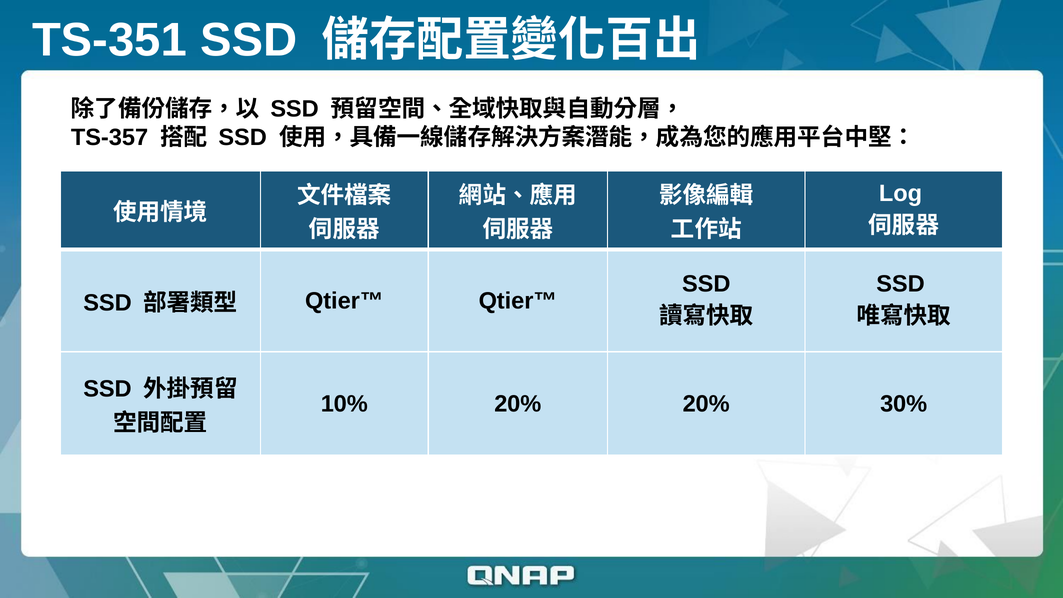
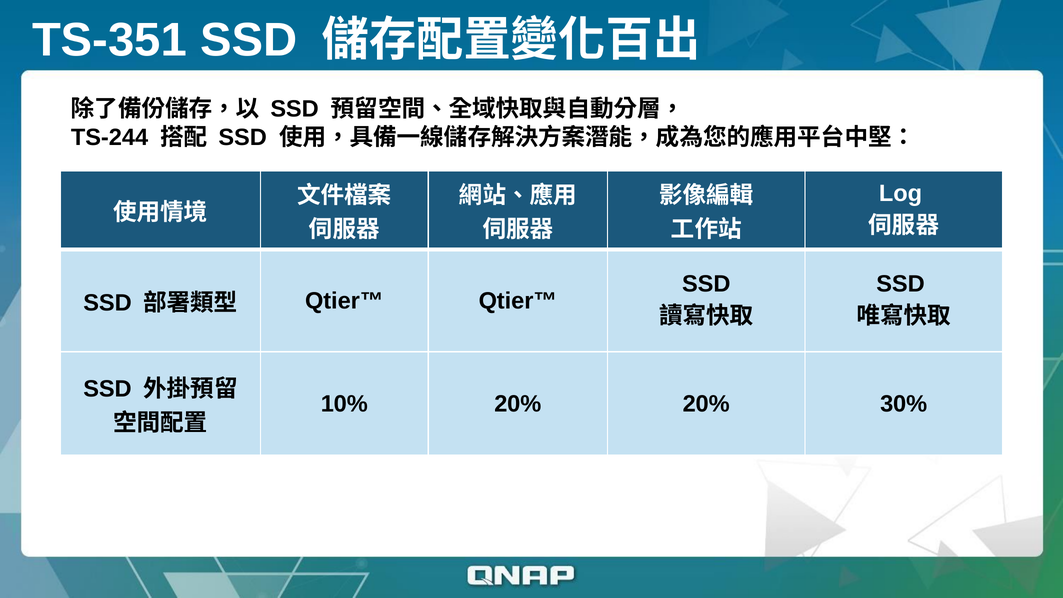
TS-357: TS-357 -> TS-244 (110, 137)
